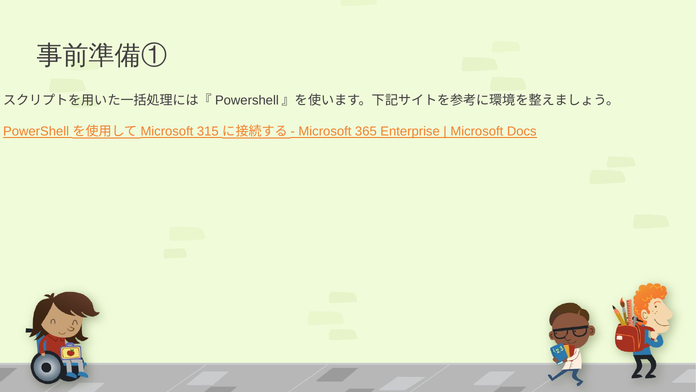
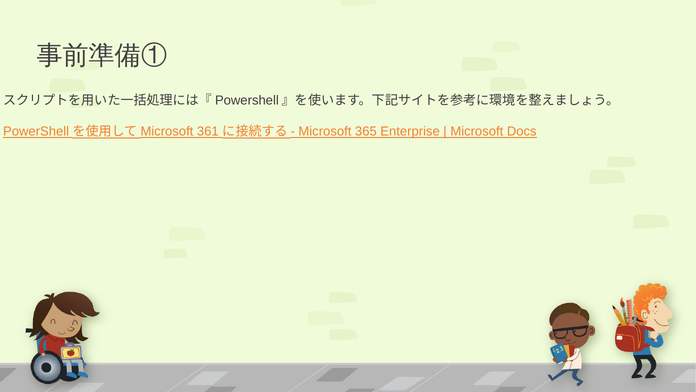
315: 315 -> 361 (208, 131)
